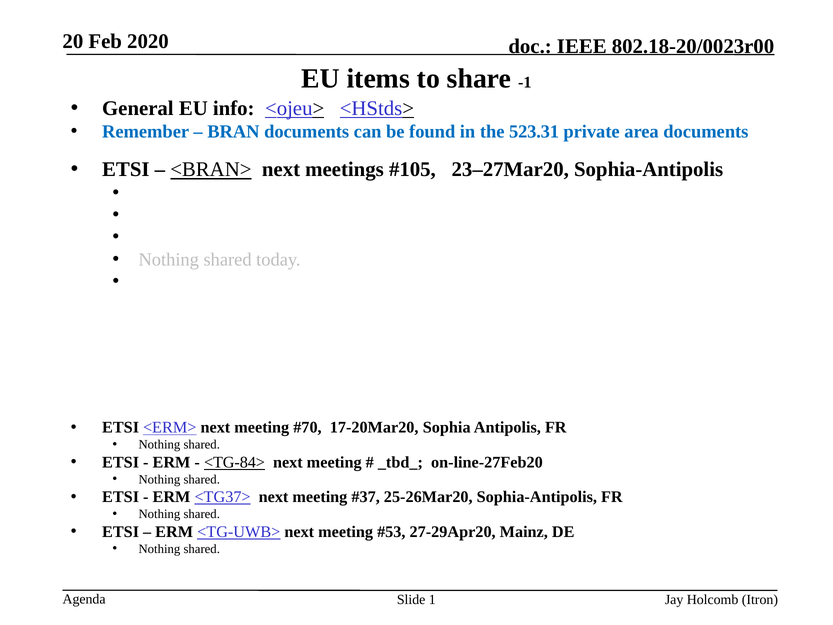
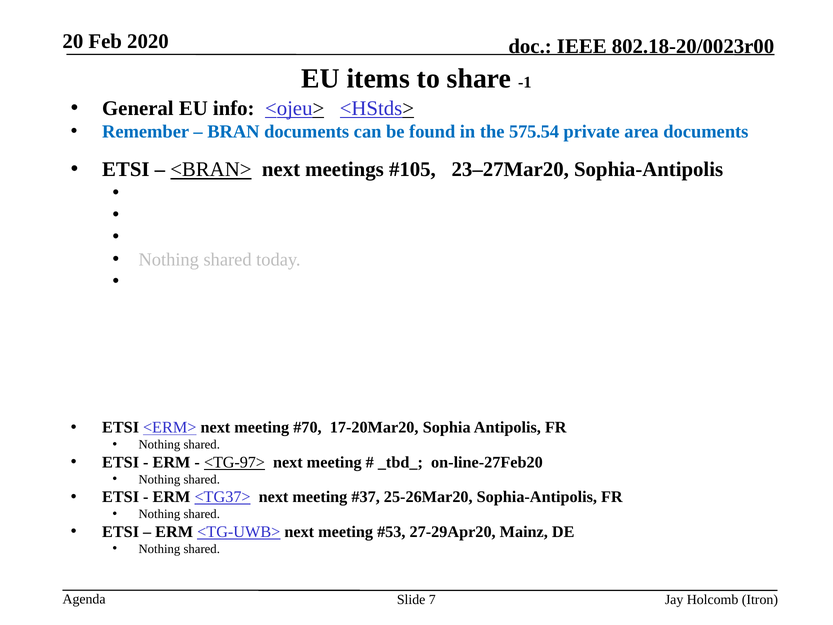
523.31: 523.31 -> 575.54 (534, 132)
<TG-84>: <TG-84> -> <TG-97> (235, 462)
1: 1 -> 7 (432, 599)
